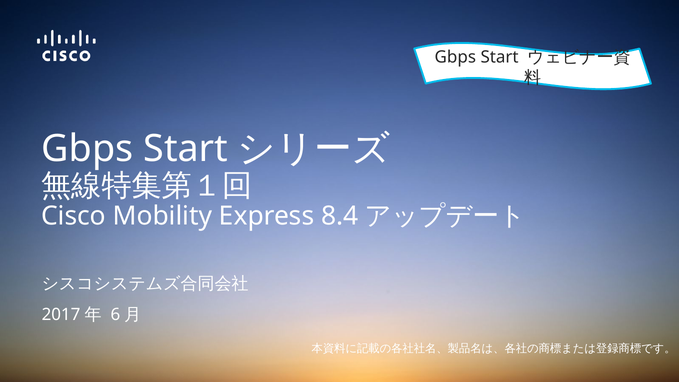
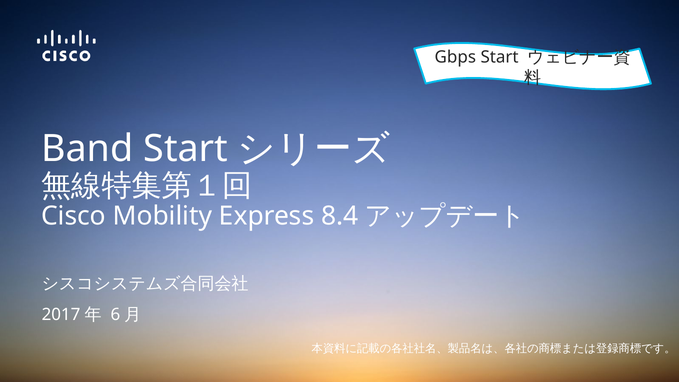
Gbps: Gbps -> Band (87, 149)
